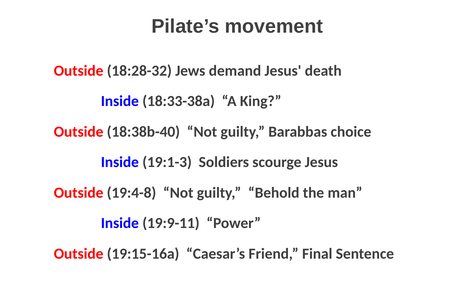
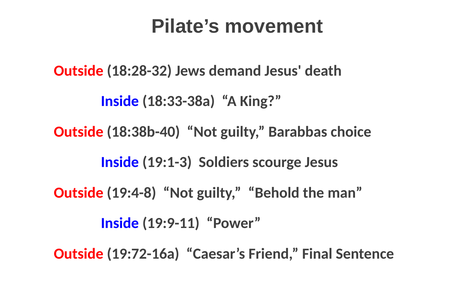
19:15-16a: 19:15-16a -> 19:72-16a (143, 254)
